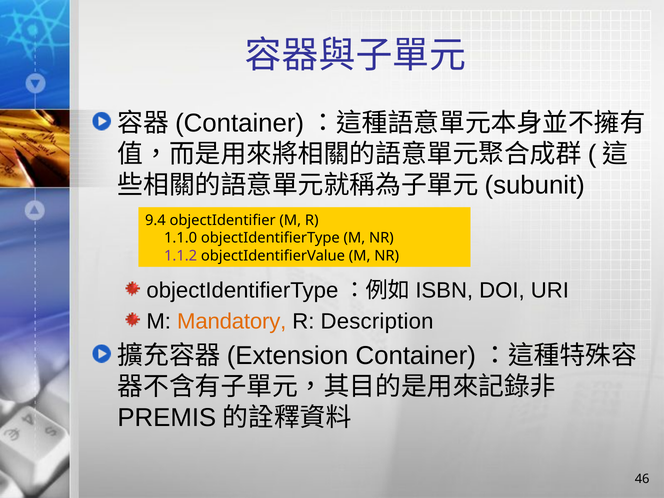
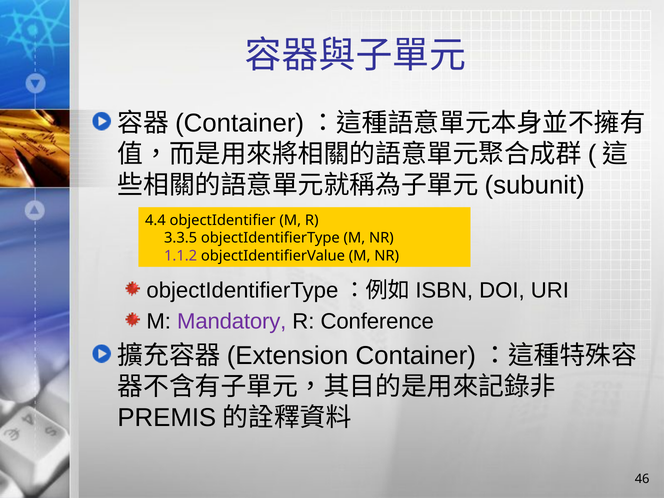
9.4: 9.4 -> 4.4 (155, 220)
1.1.0: 1.1.0 -> 3.3.5 (181, 238)
Mandatory colour: orange -> purple (232, 322)
Description: Description -> Conference (377, 322)
